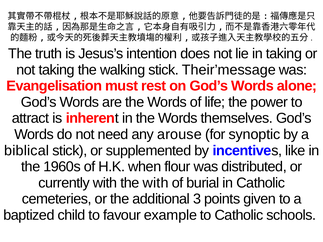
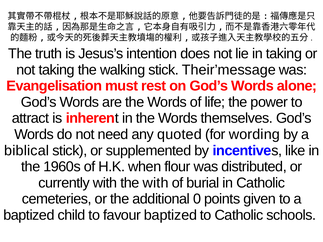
arouse: arouse -> quoted (179, 135)
synoptic: synoptic -> wording (254, 135)
3: 3 -> 0 (197, 199)
favour example: example -> baptized (170, 215)
